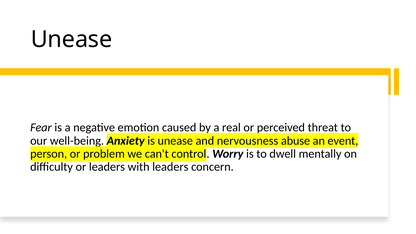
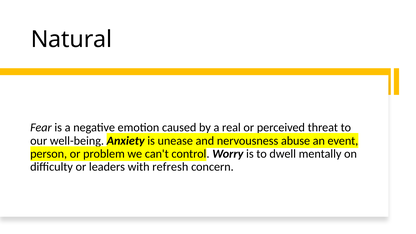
Unease: Unease -> Natural (71, 39)
with leaders: leaders -> refresh (170, 167)
